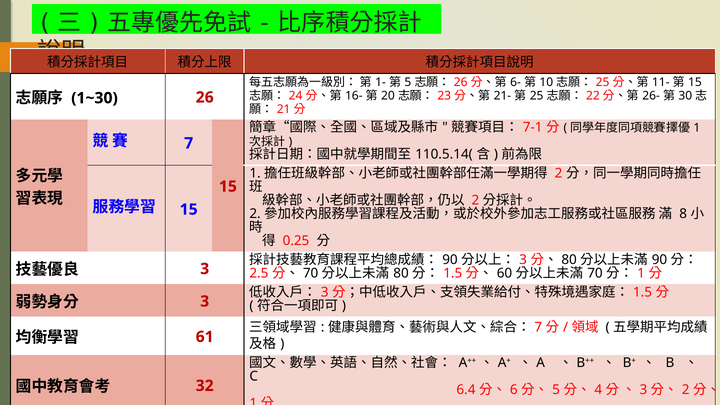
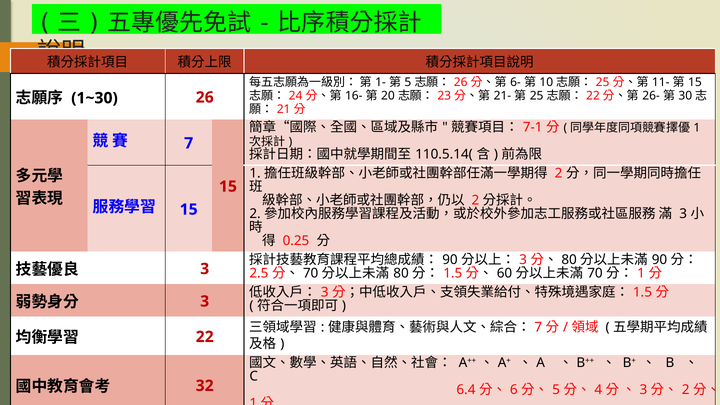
8: 8 -> 3 (683, 214)
61: 61 -> 22 (205, 337)
